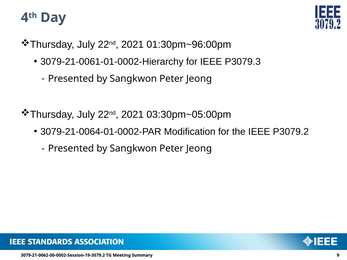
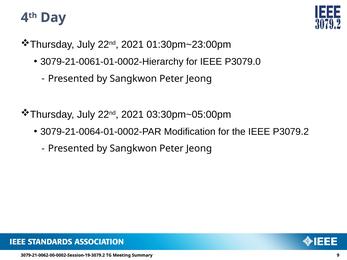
01:30pm~96:00pm: 01:30pm~96:00pm -> 01:30pm~23:00pm (189, 45)
P3079.3: P3079.3 -> P3079.0 (243, 62)
